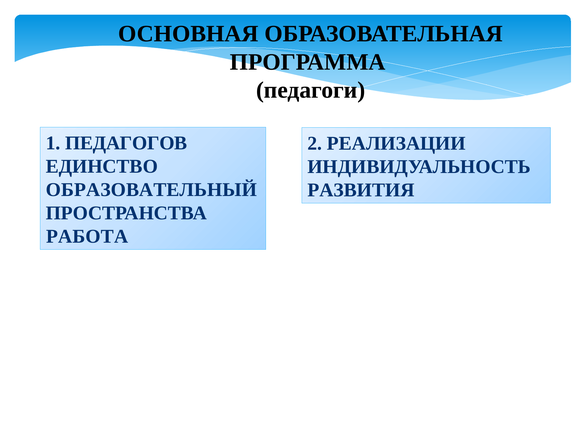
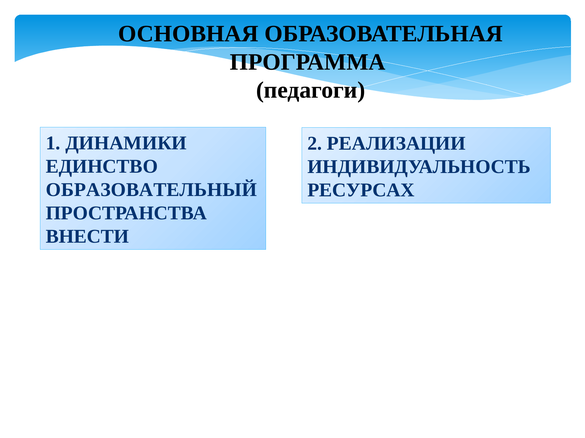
ПЕДАГОГОВ: ПЕДАГОГОВ -> ДИНАМИКИ (126, 143)
РАЗВИТИЯ: РАЗВИТИЯ -> РЕСУРСАХ (361, 190)
РАБОТА: РАБОТА -> ВНЕСТИ (87, 237)
